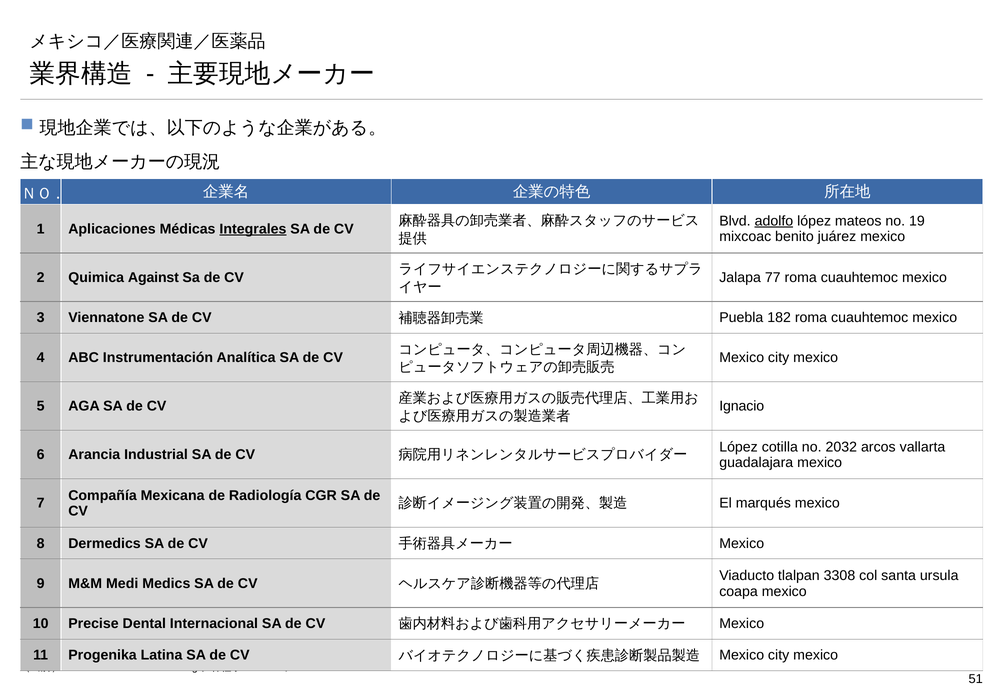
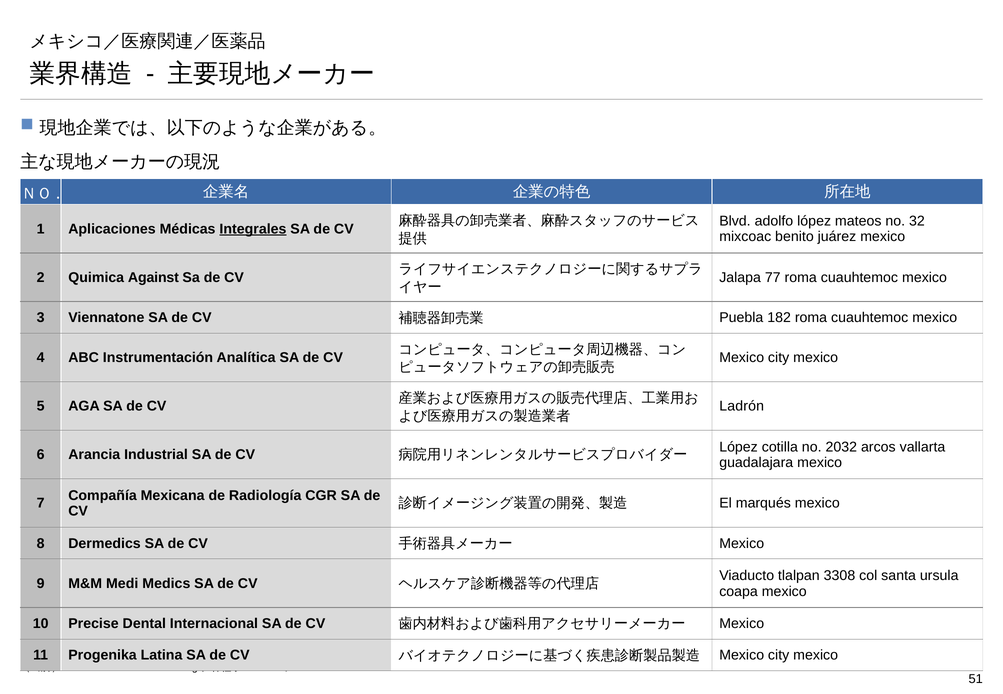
adolfo underline: present -> none (774, 221)
19: 19 -> 32 (917, 221)
Ignacio: Ignacio -> Ladrón (742, 406)
